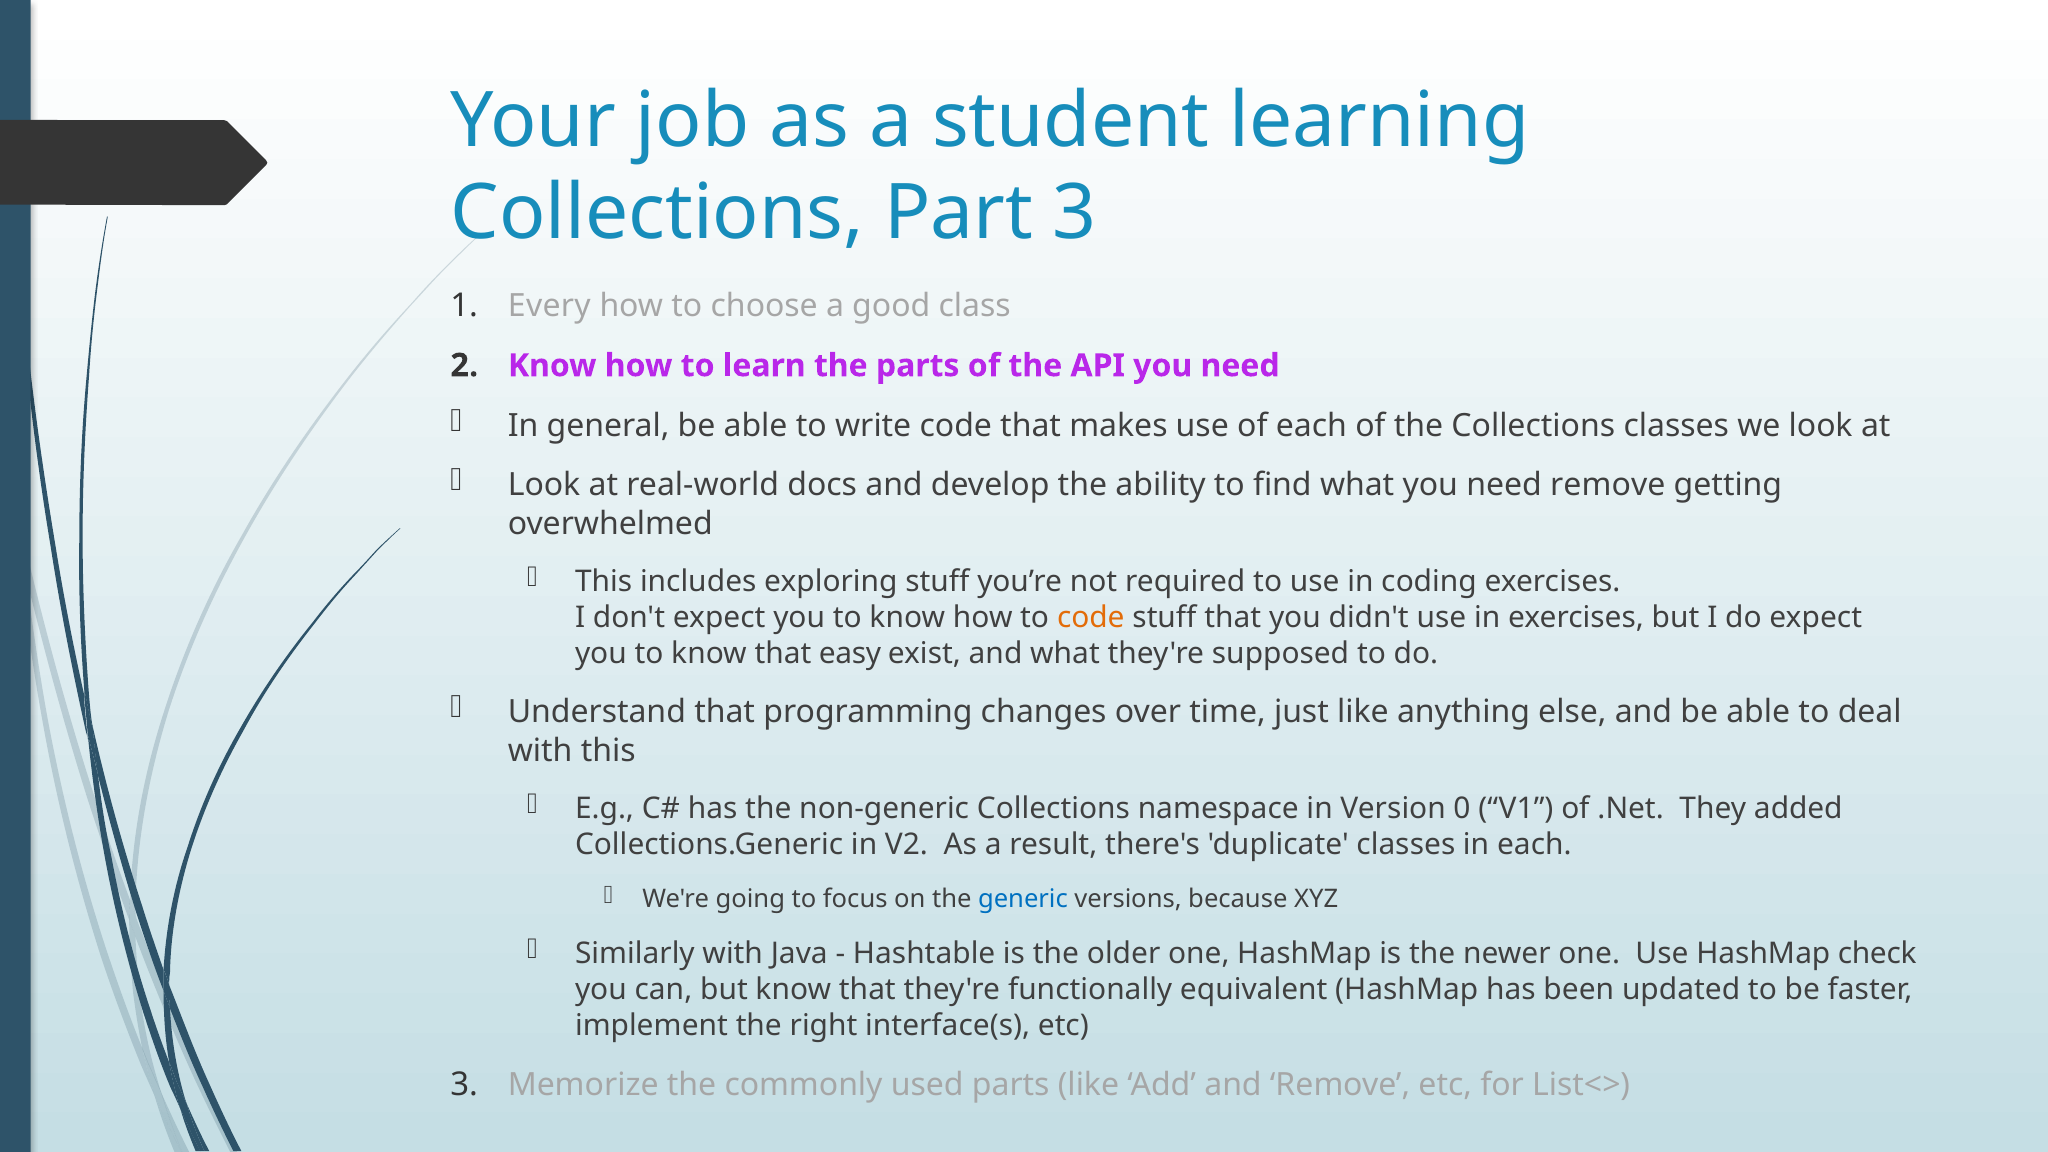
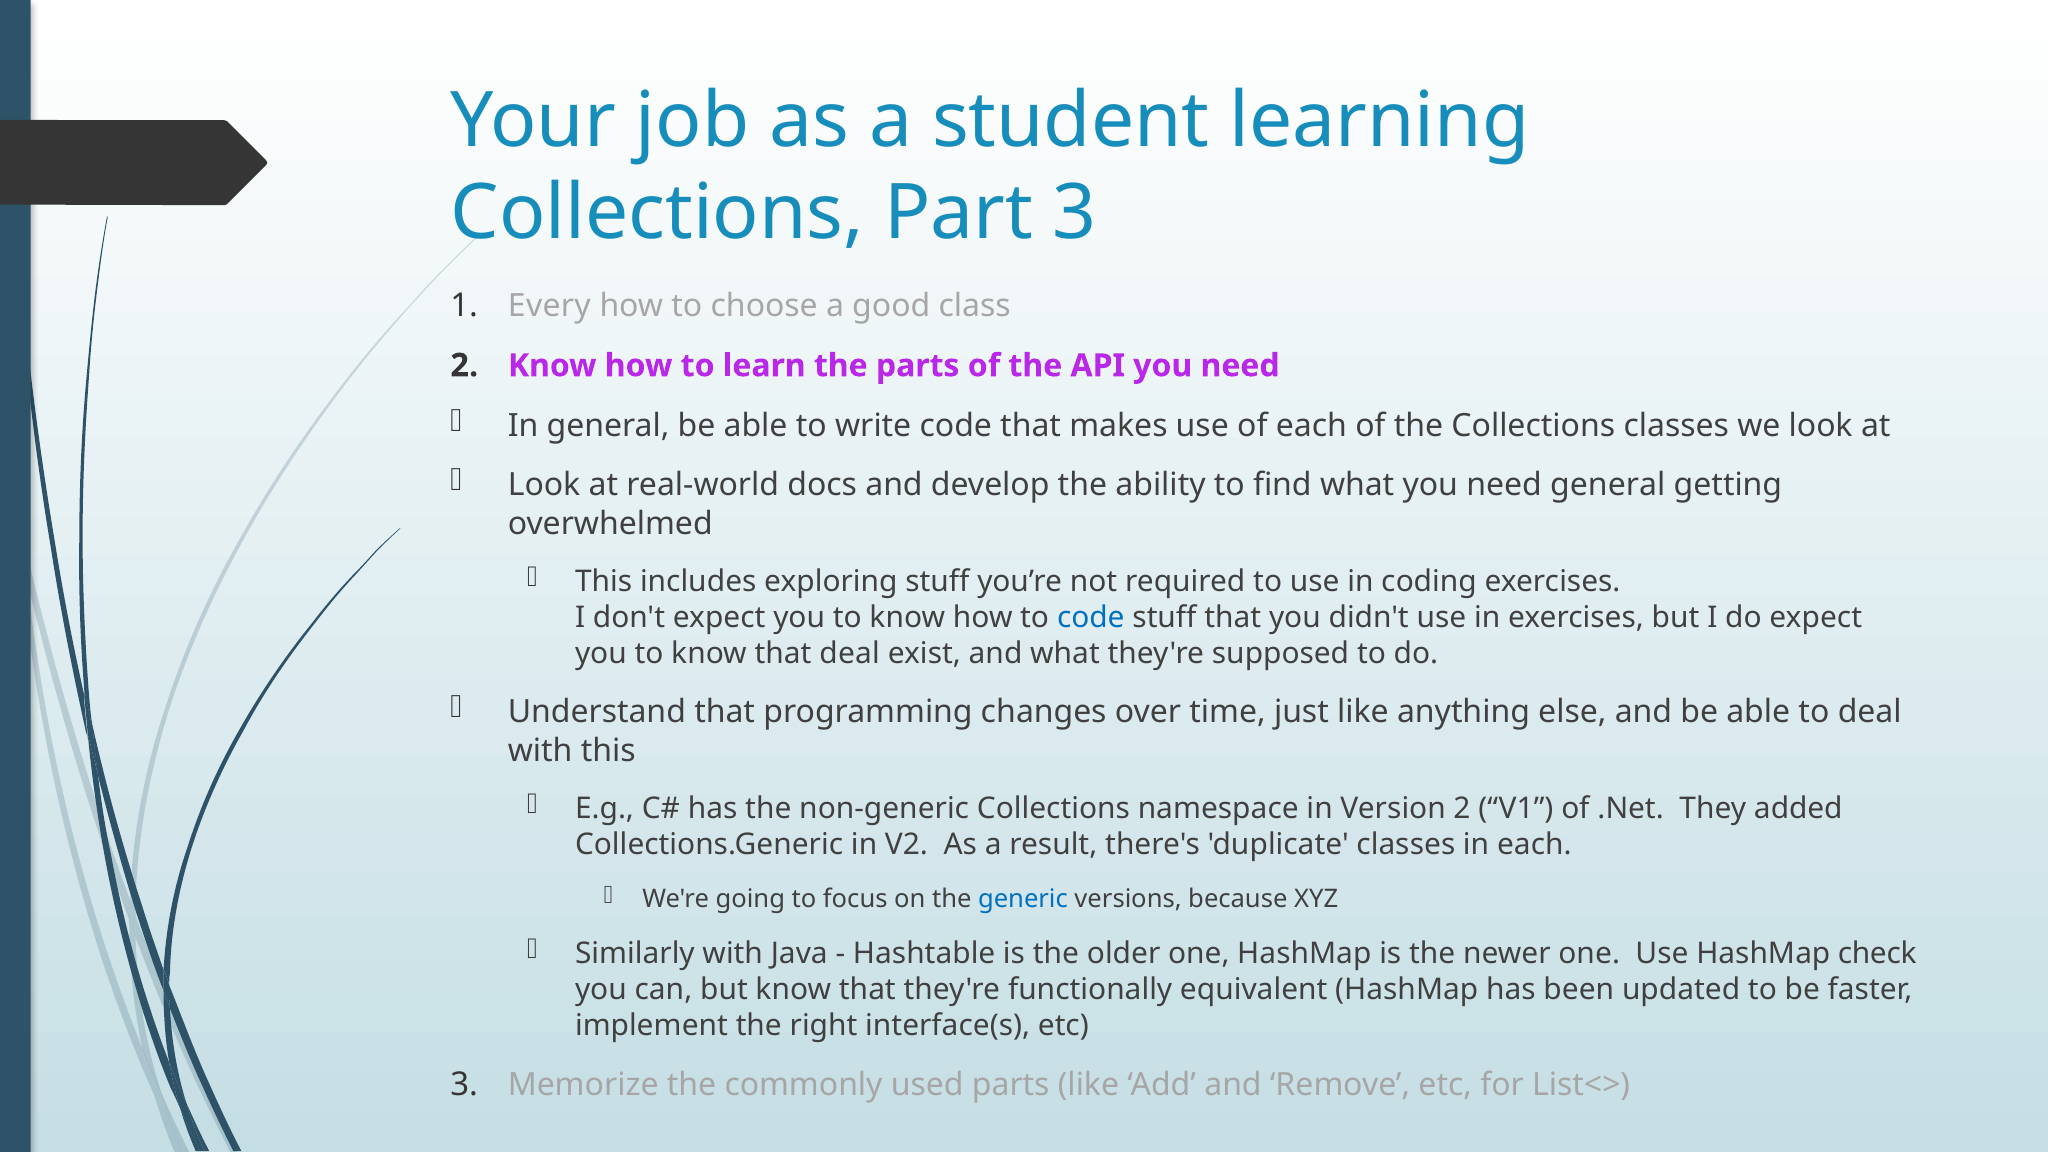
need remove: remove -> general (1608, 485)
code colour: orange -> blue (1091, 618)
that easy: easy -> deal (850, 654)
Version 0: 0 -> 2 (1462, 809)
